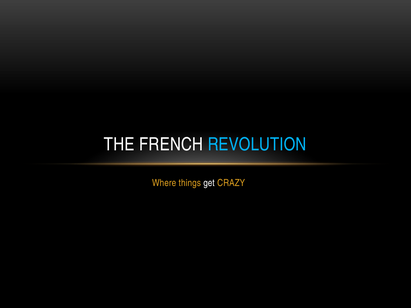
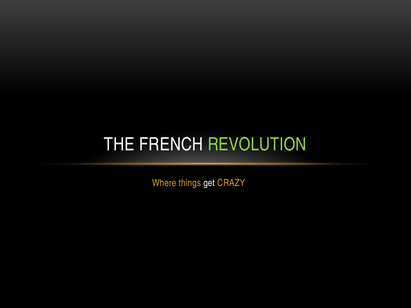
REVOLUTION colour: light blue -> light green (257, 145)
